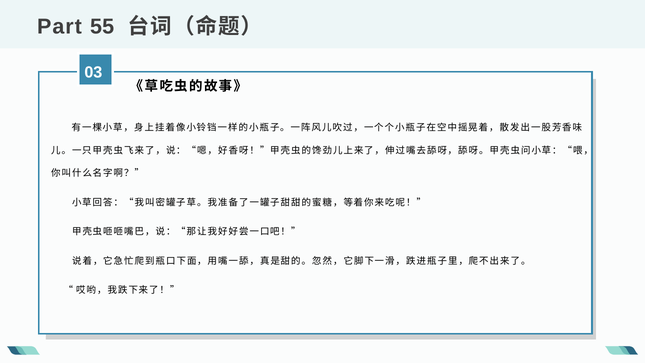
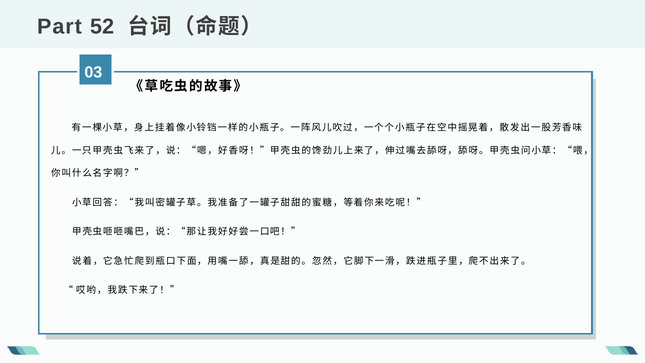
55: 55 -> 52 (102, 26)
